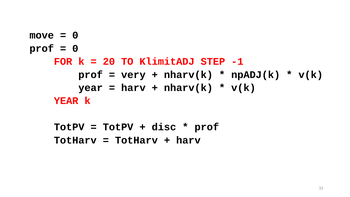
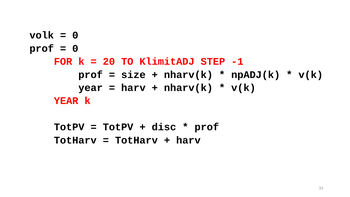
move: move -> volk (42, 35)
very: very -> size (133, 75)
